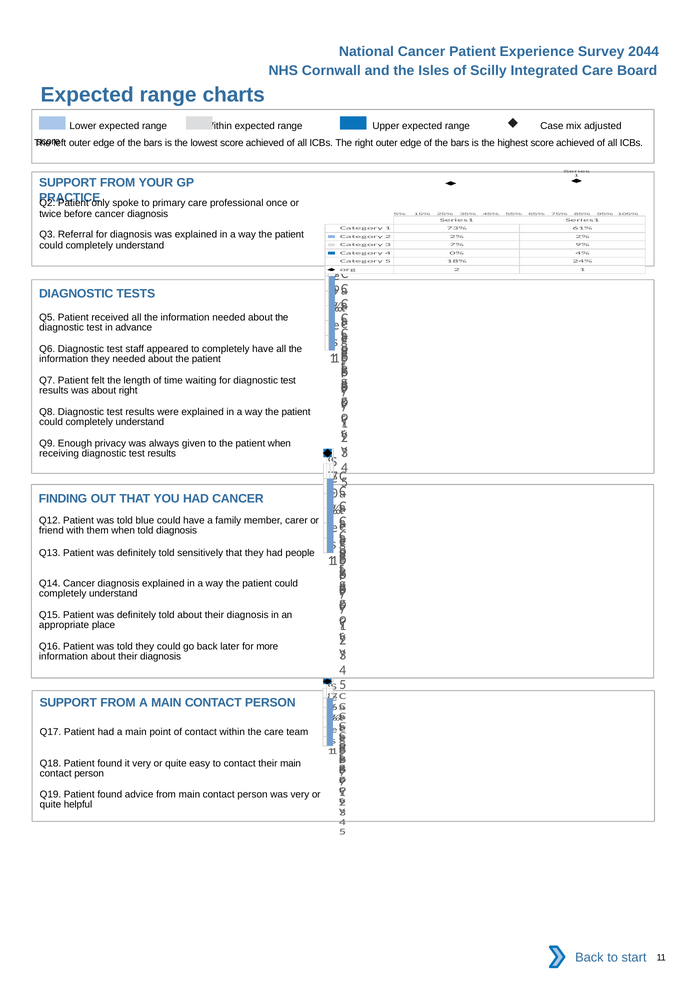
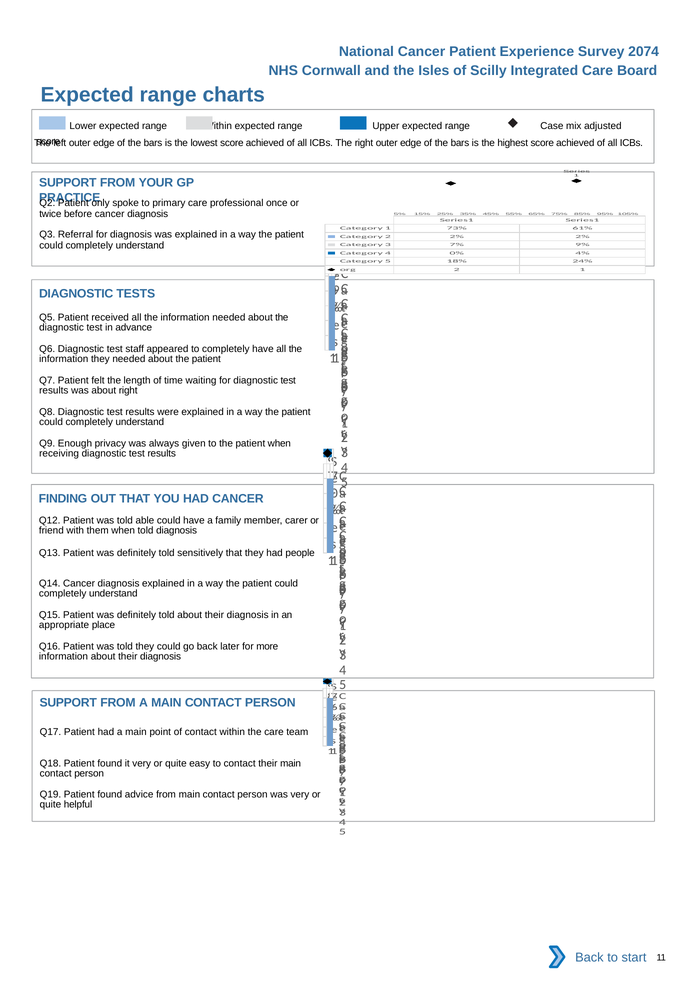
2044: 2044 -> 2074 (644, 52)
blue: blue -> able (145, 521)
